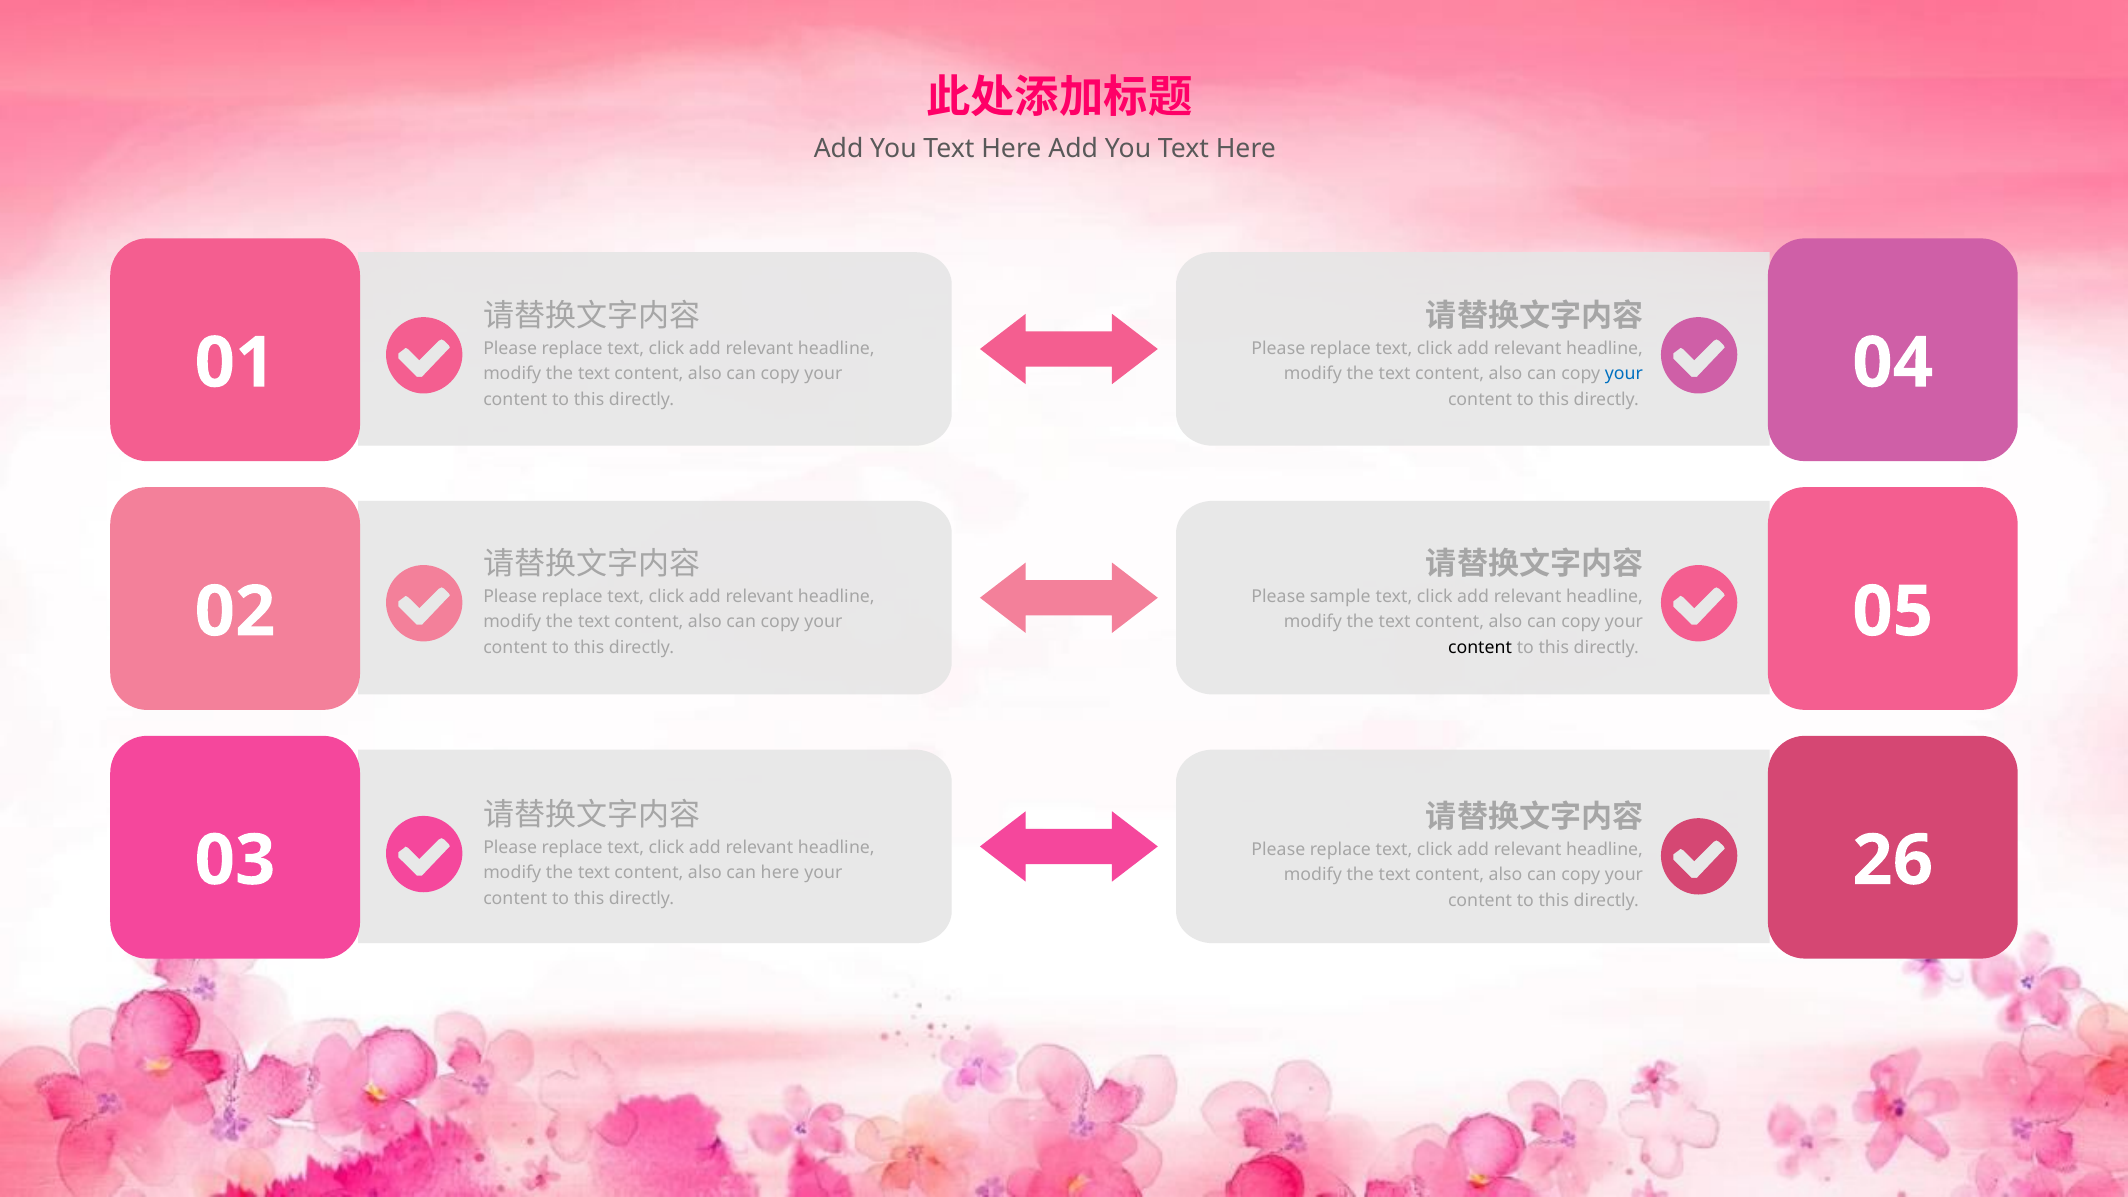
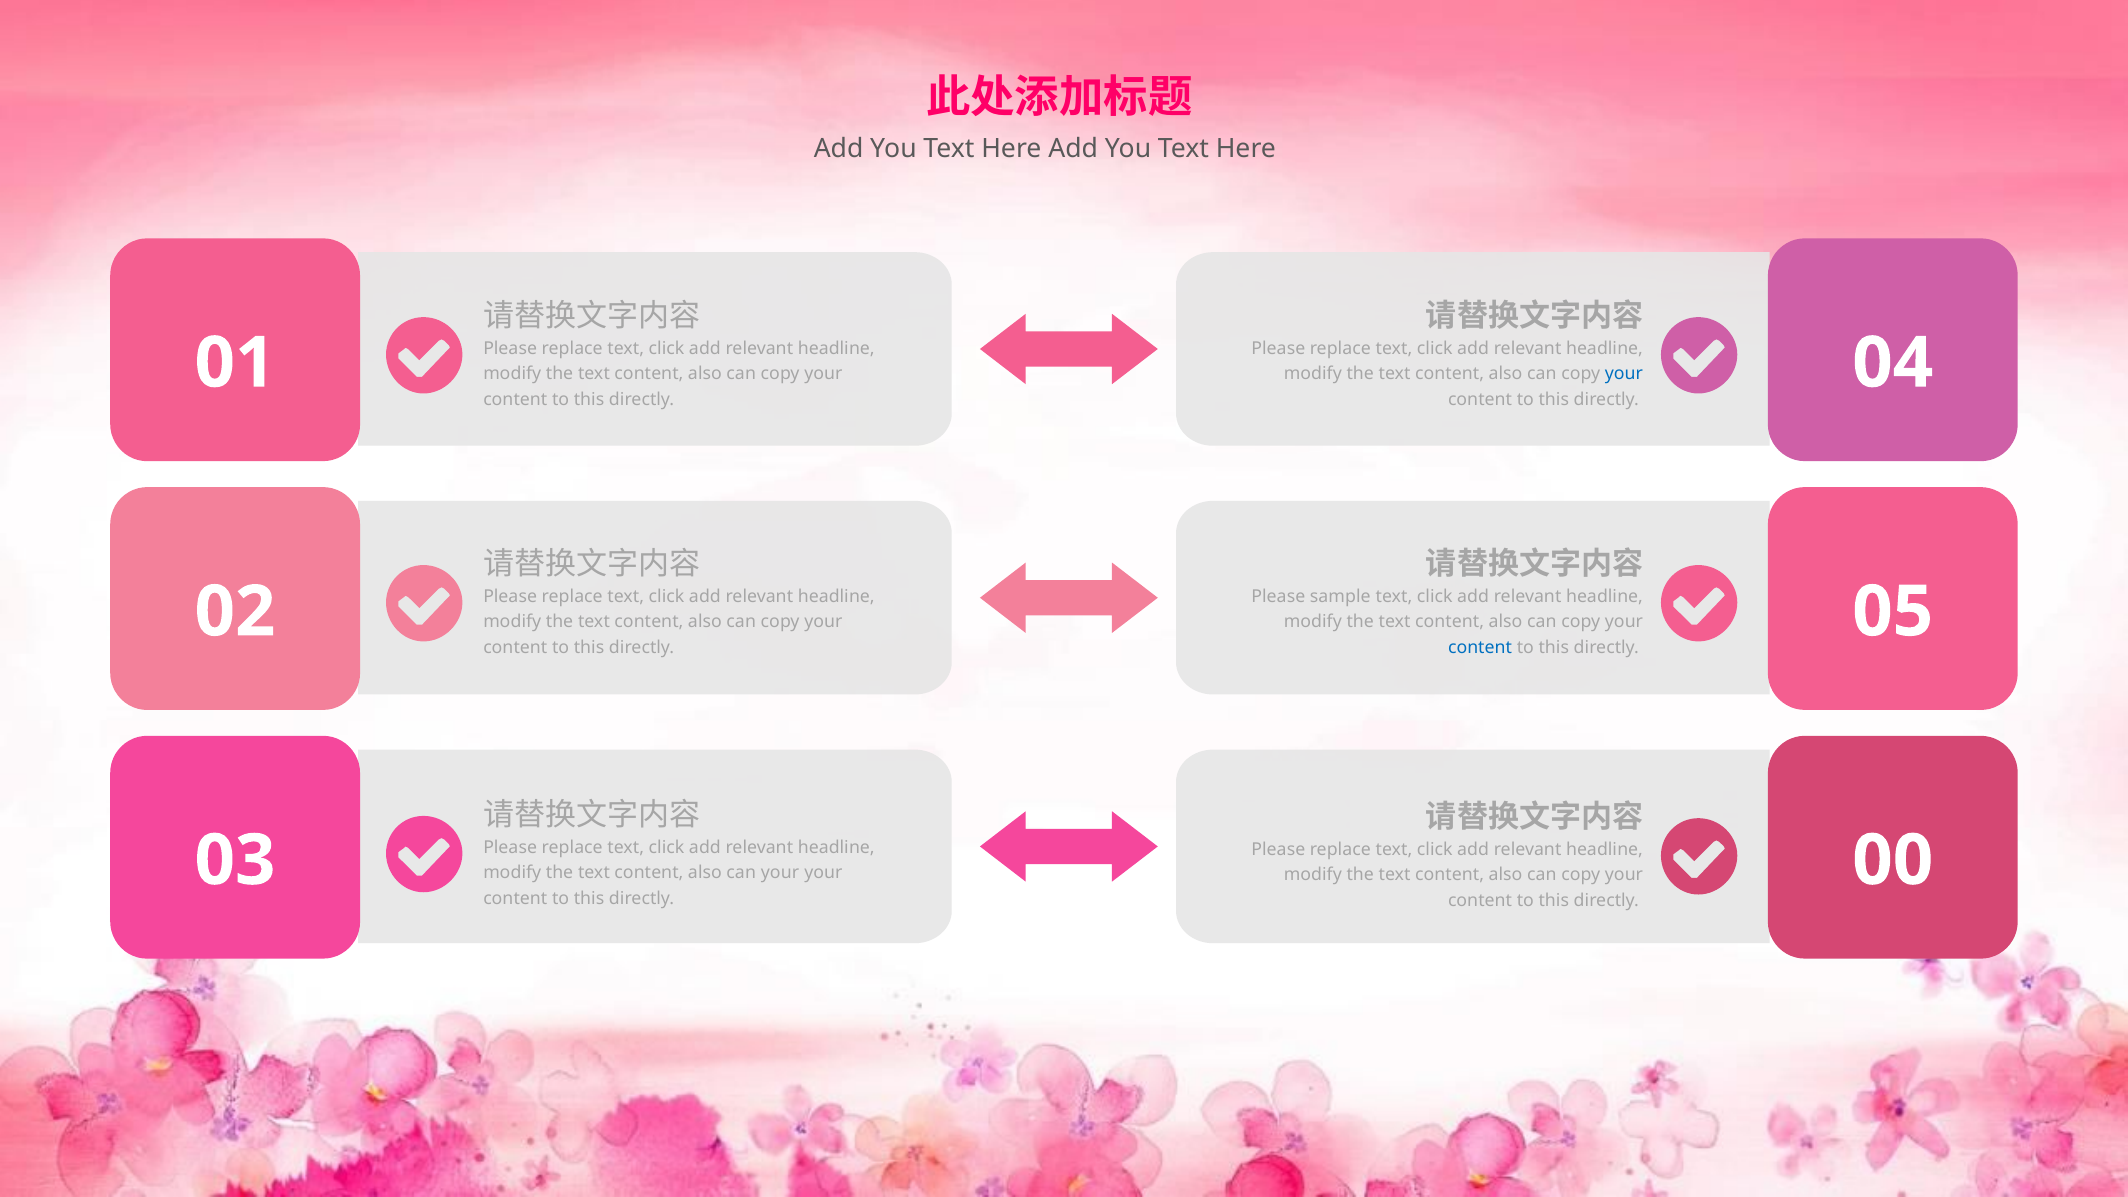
content colour: black -> blue (1480, 647)
can here: here -> your (780, 873)
26: 26 -> 00 (1893, 861)
